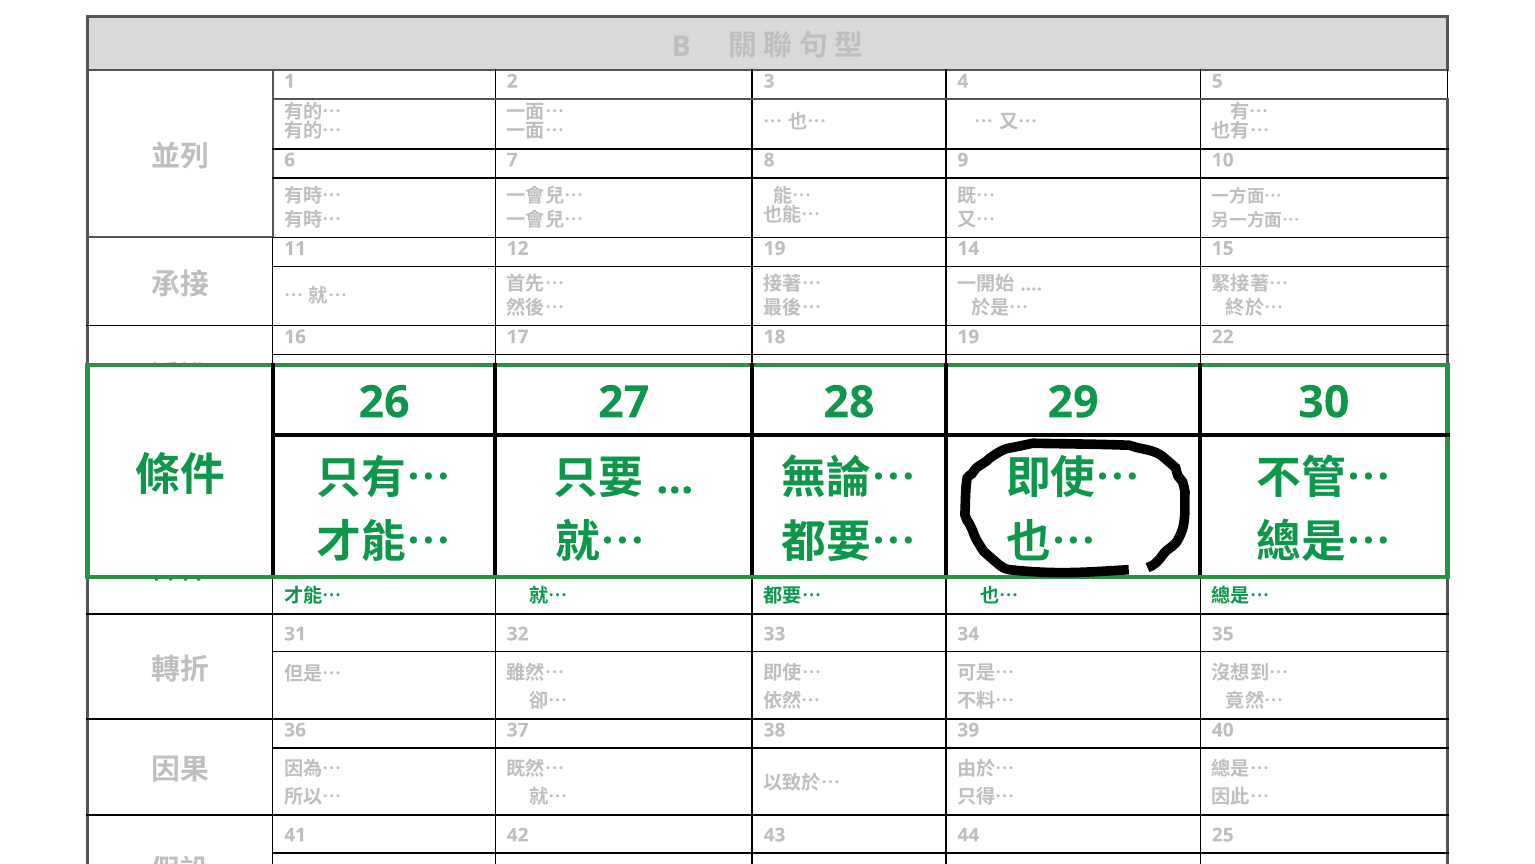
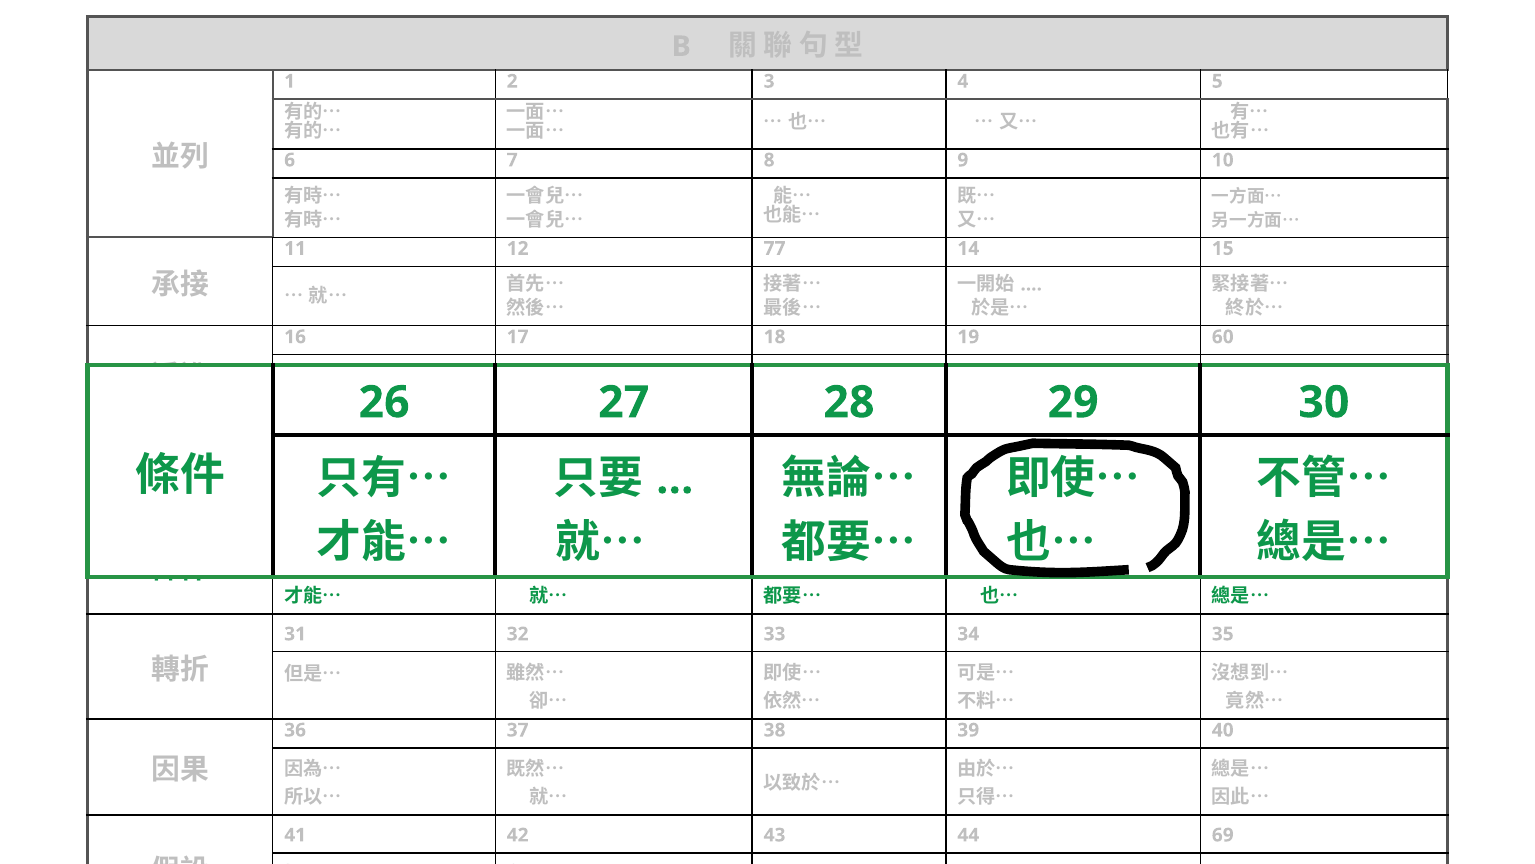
12 19: 19 -> 77 (775, 248)
19 22: 22 -> 60 (1223, 337)
44 25: 25 -> 69 (1223, 835)
